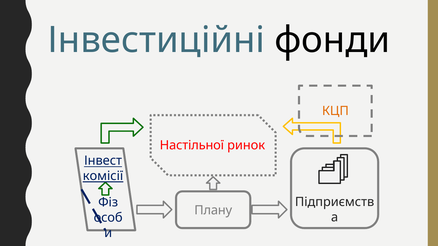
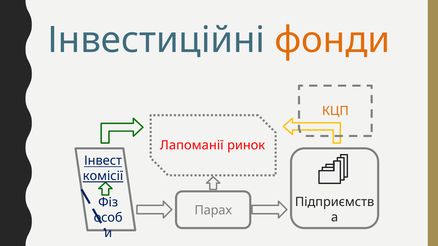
фонди colour: black -> orange (332, 40)
Настільної: Настільної -> Лапоманії (192, 146)
Плану: Плану -> Парах (213, 210)
